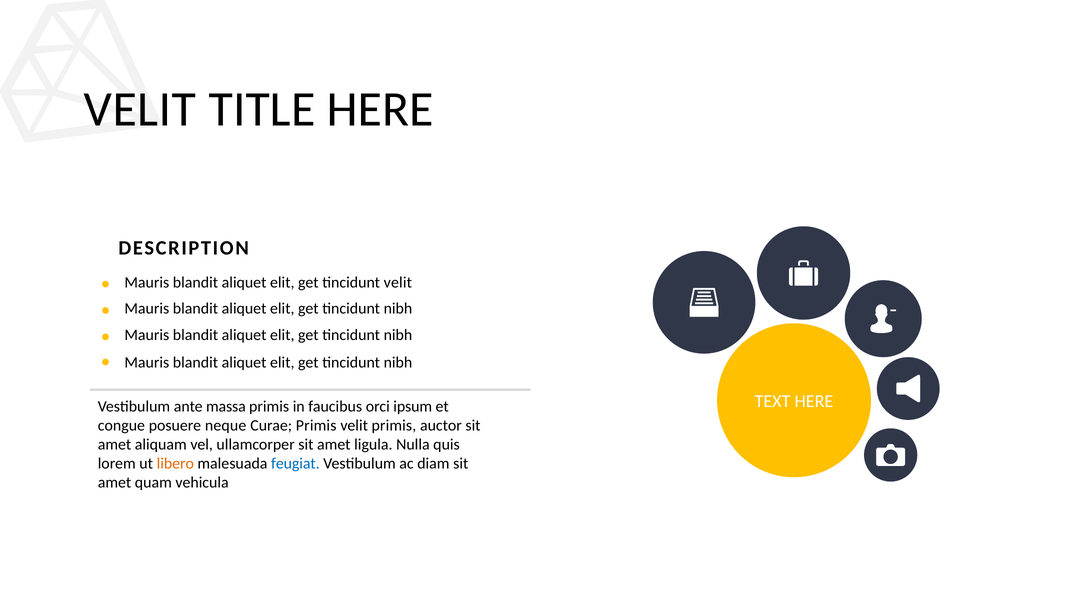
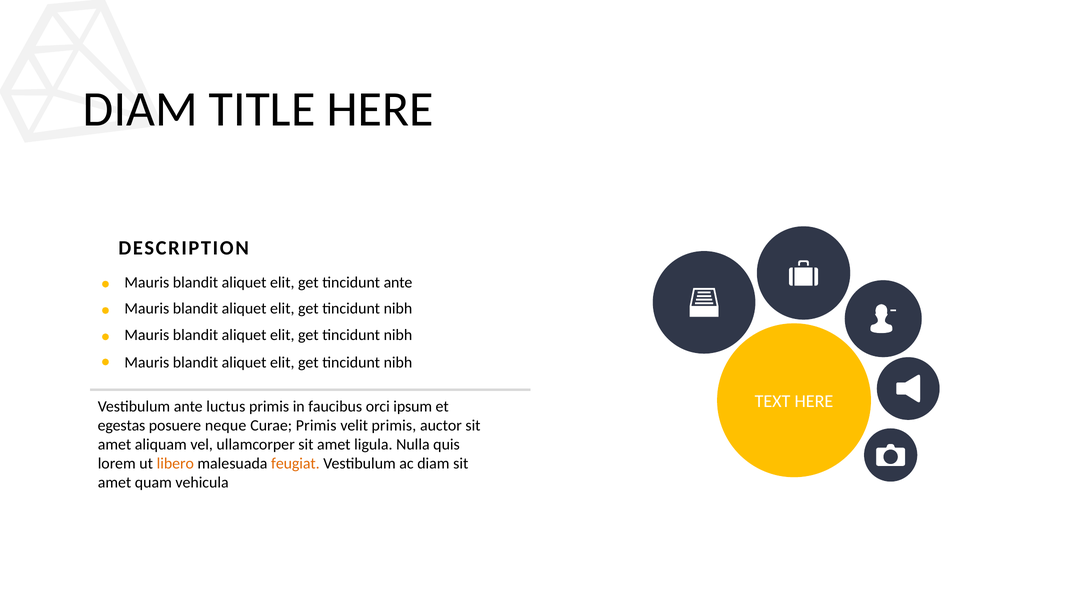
VELIT: VELIT -> DIAM (140, 109)
tincidunt velit: velit -> ante (398, 282)
massa: massa -> luctus (226, 407)
congue: congue -> egestas (122, 426)
feugiat colour: blue -> orange (295, 464)
